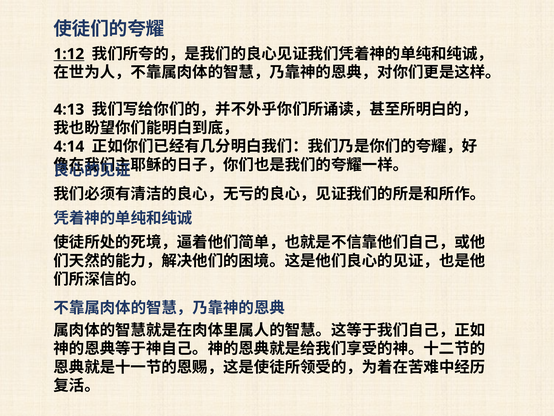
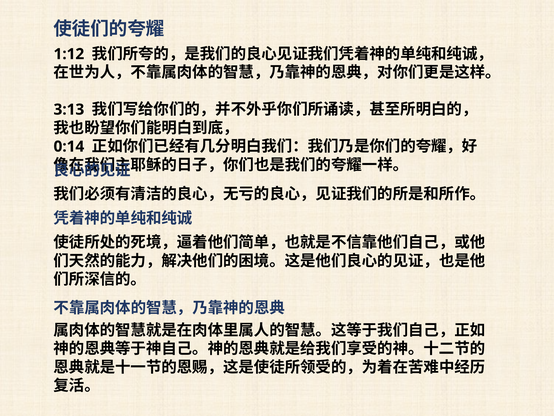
1:12 underline: present -> none (69, 54)
4:13: 4:13 -> 3:13 (69, 109)
4:14: 4:14 -> 0:14 (69, 146)
